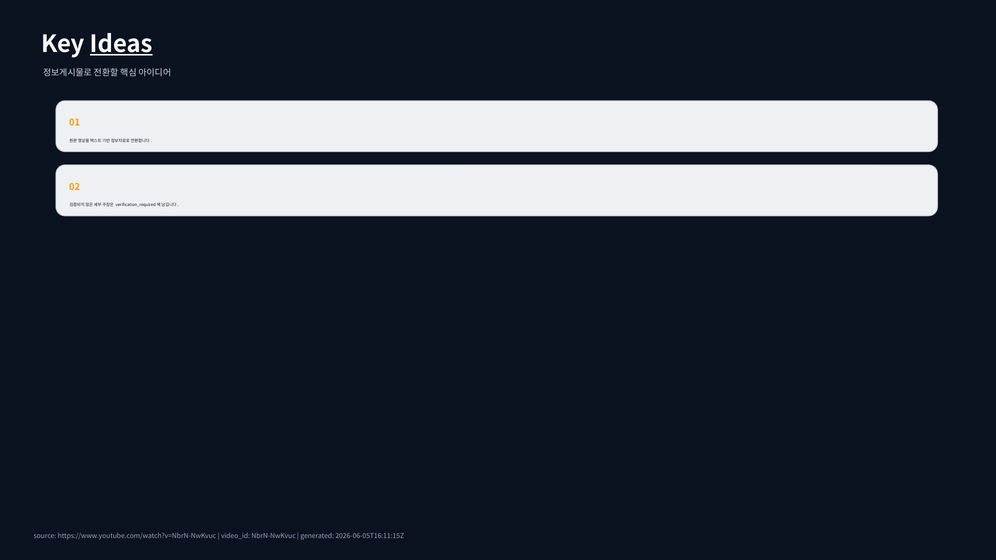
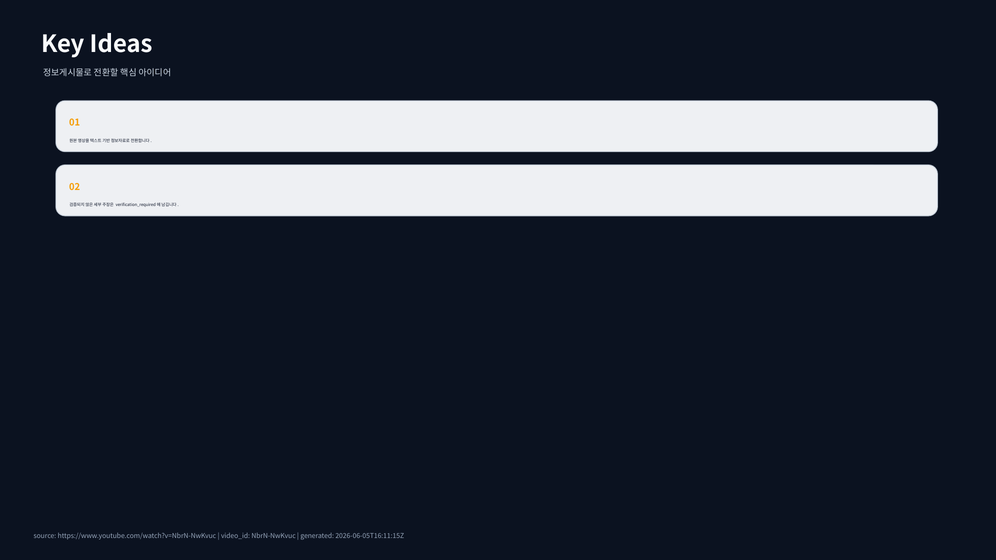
Ideas underline: present -> none (121, 45)
